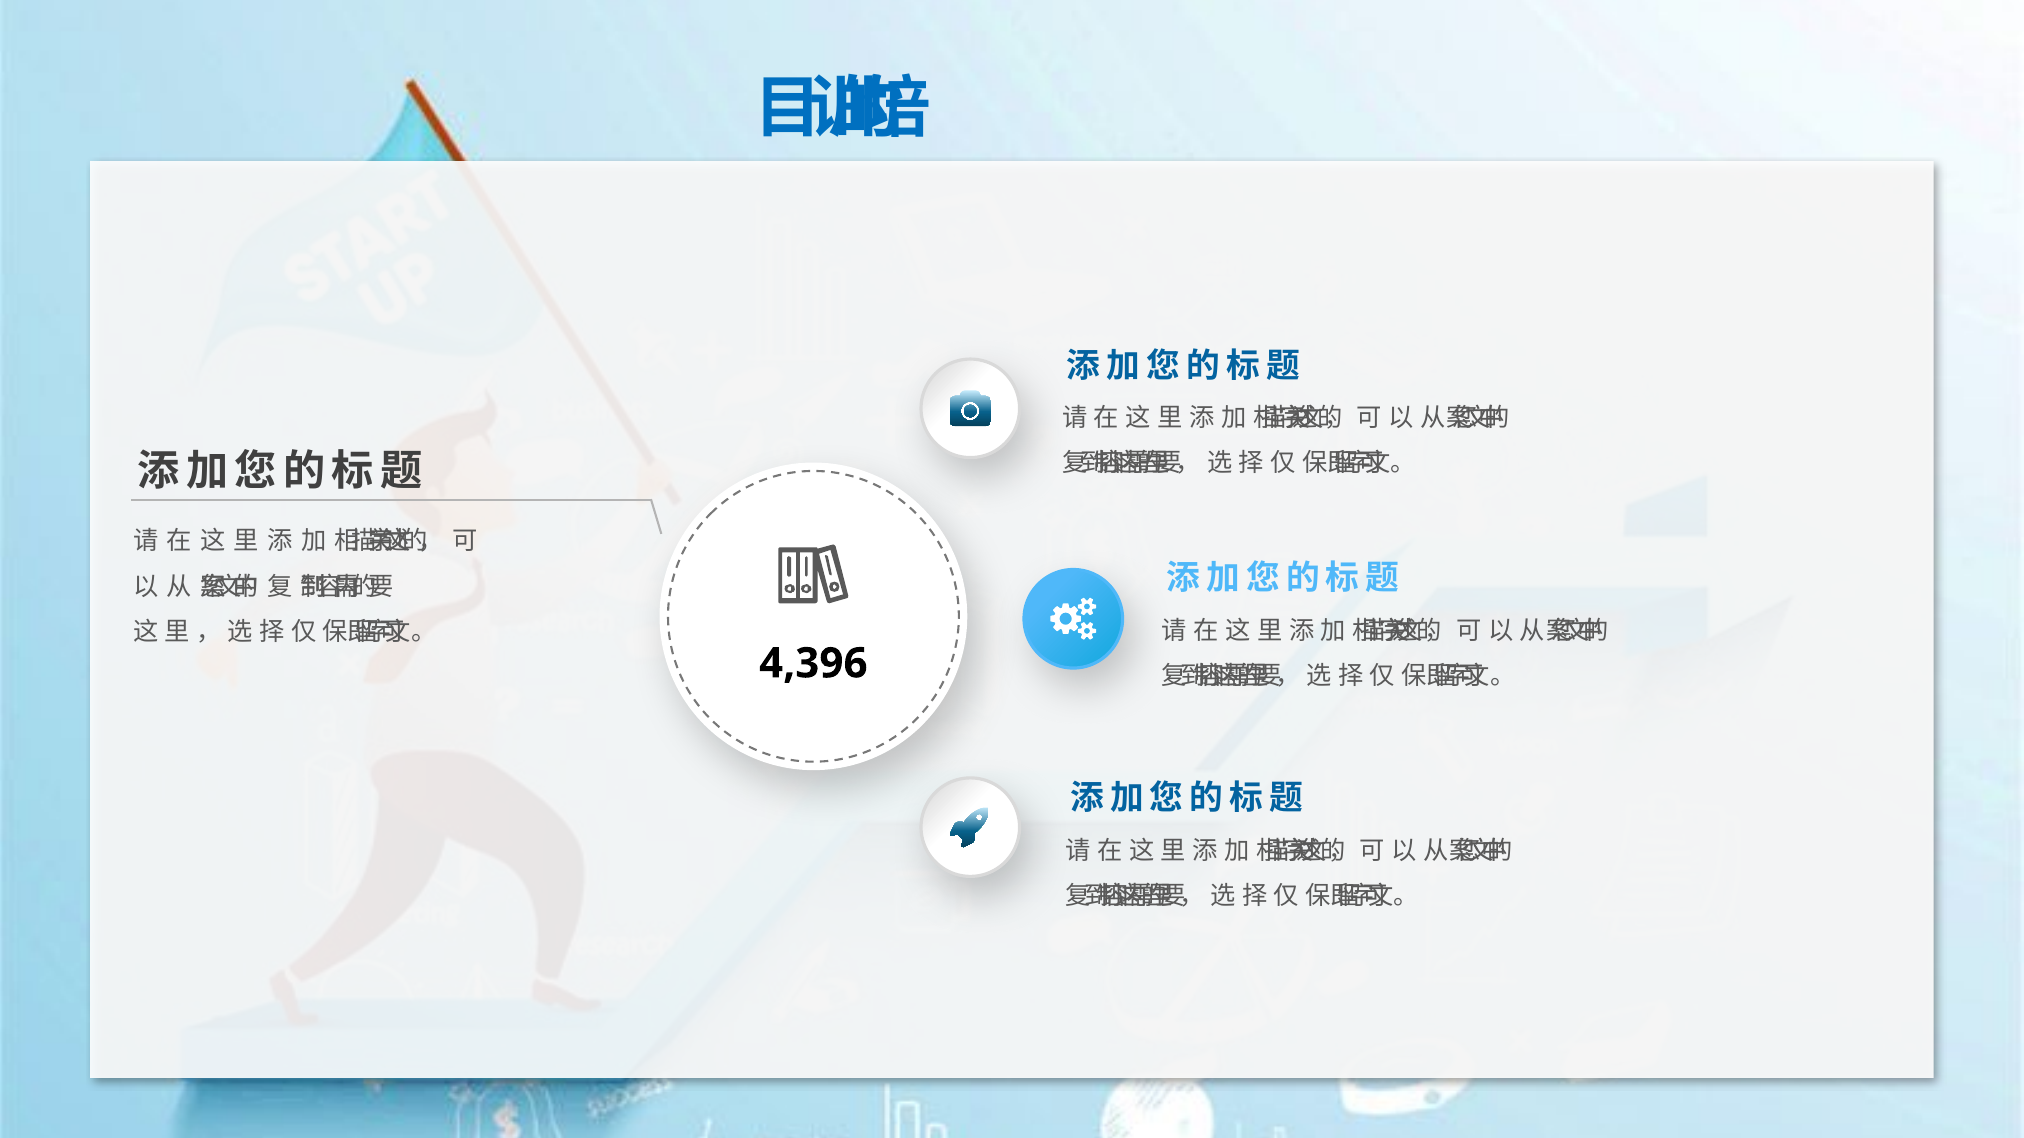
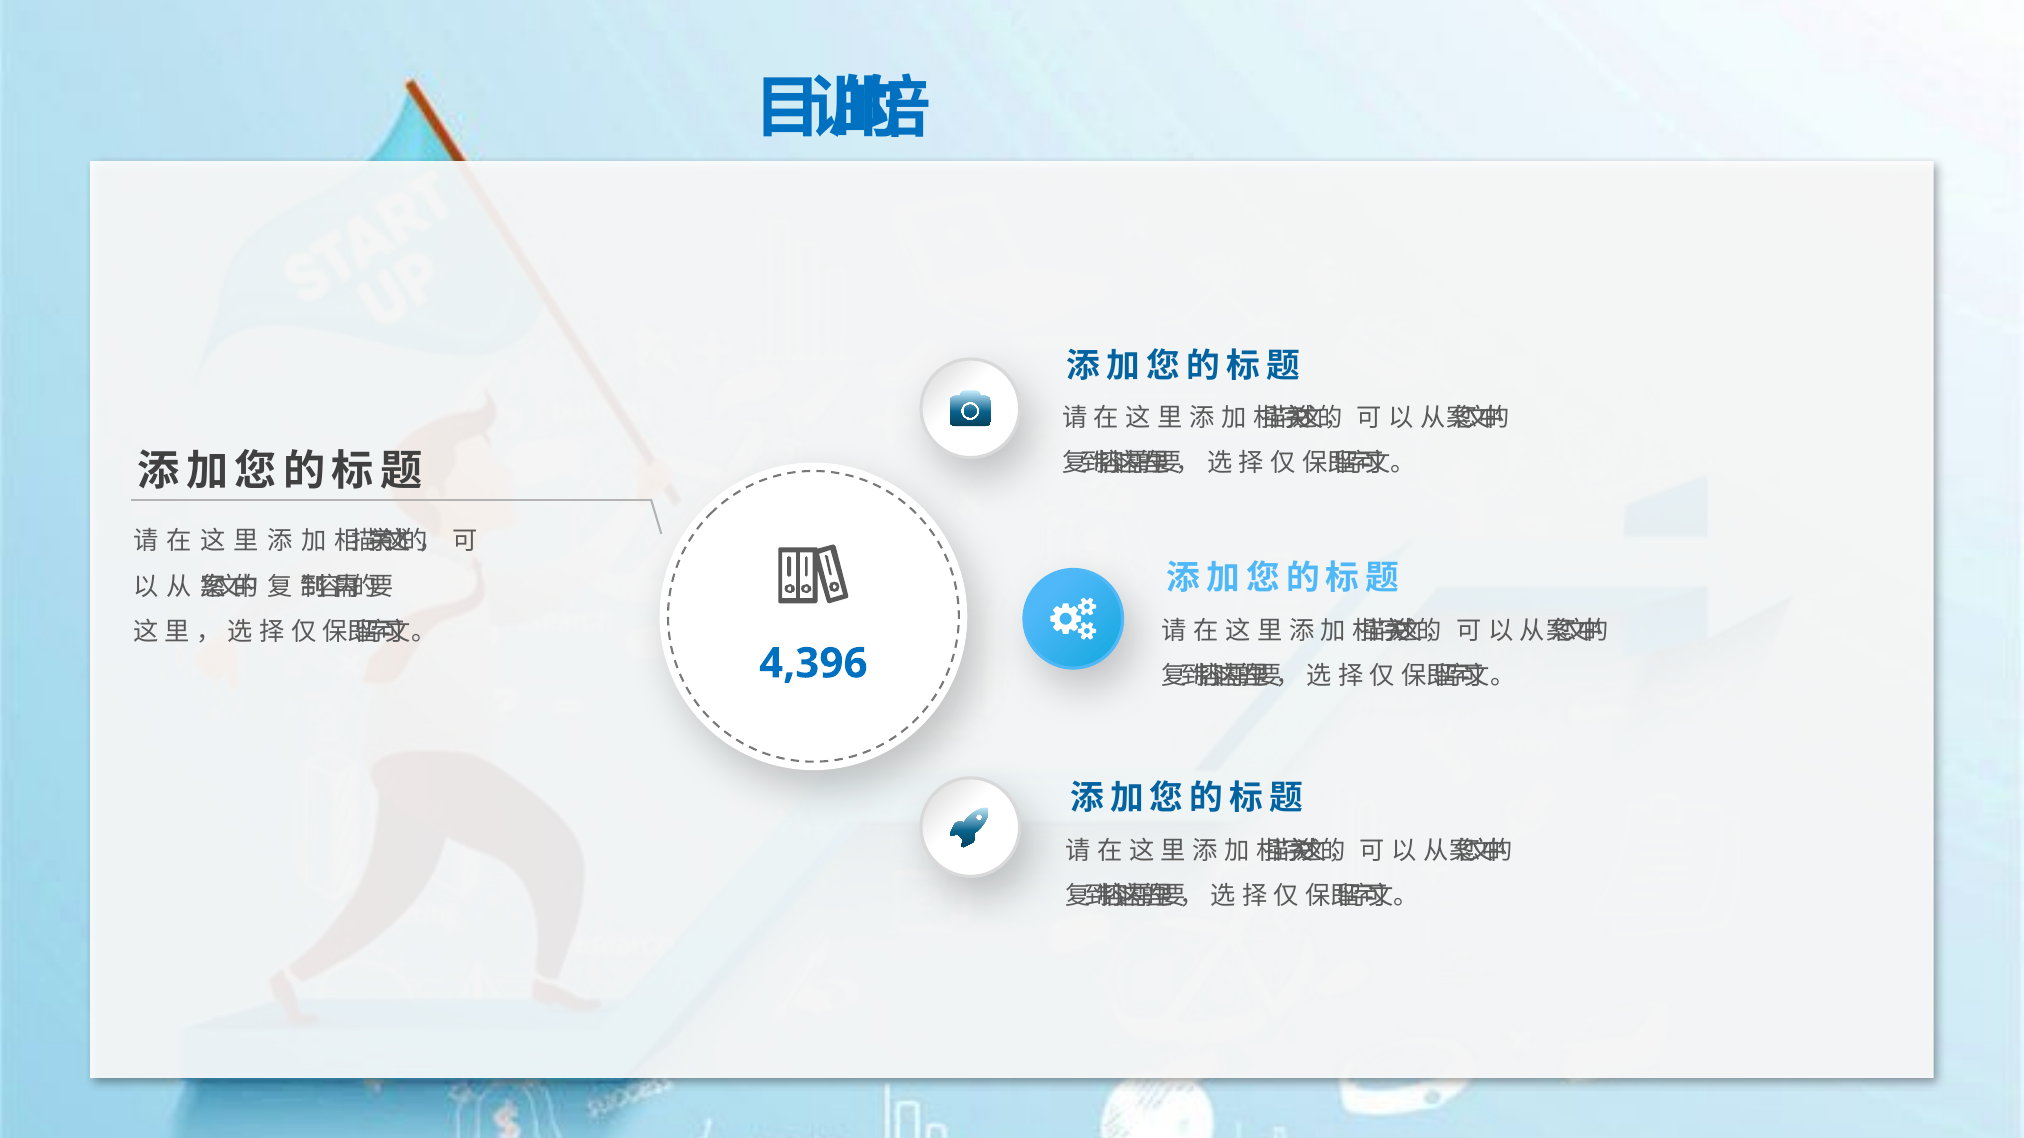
4,396 colour: black -> blue (813, 664)
